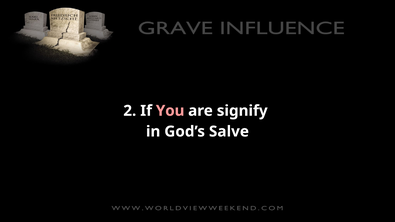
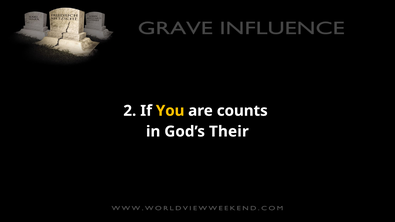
You colour: pink -> yellow (170, 111)
signify: signify -> counts (242, 111)
Salve: Salve -> Their (229, 132)
